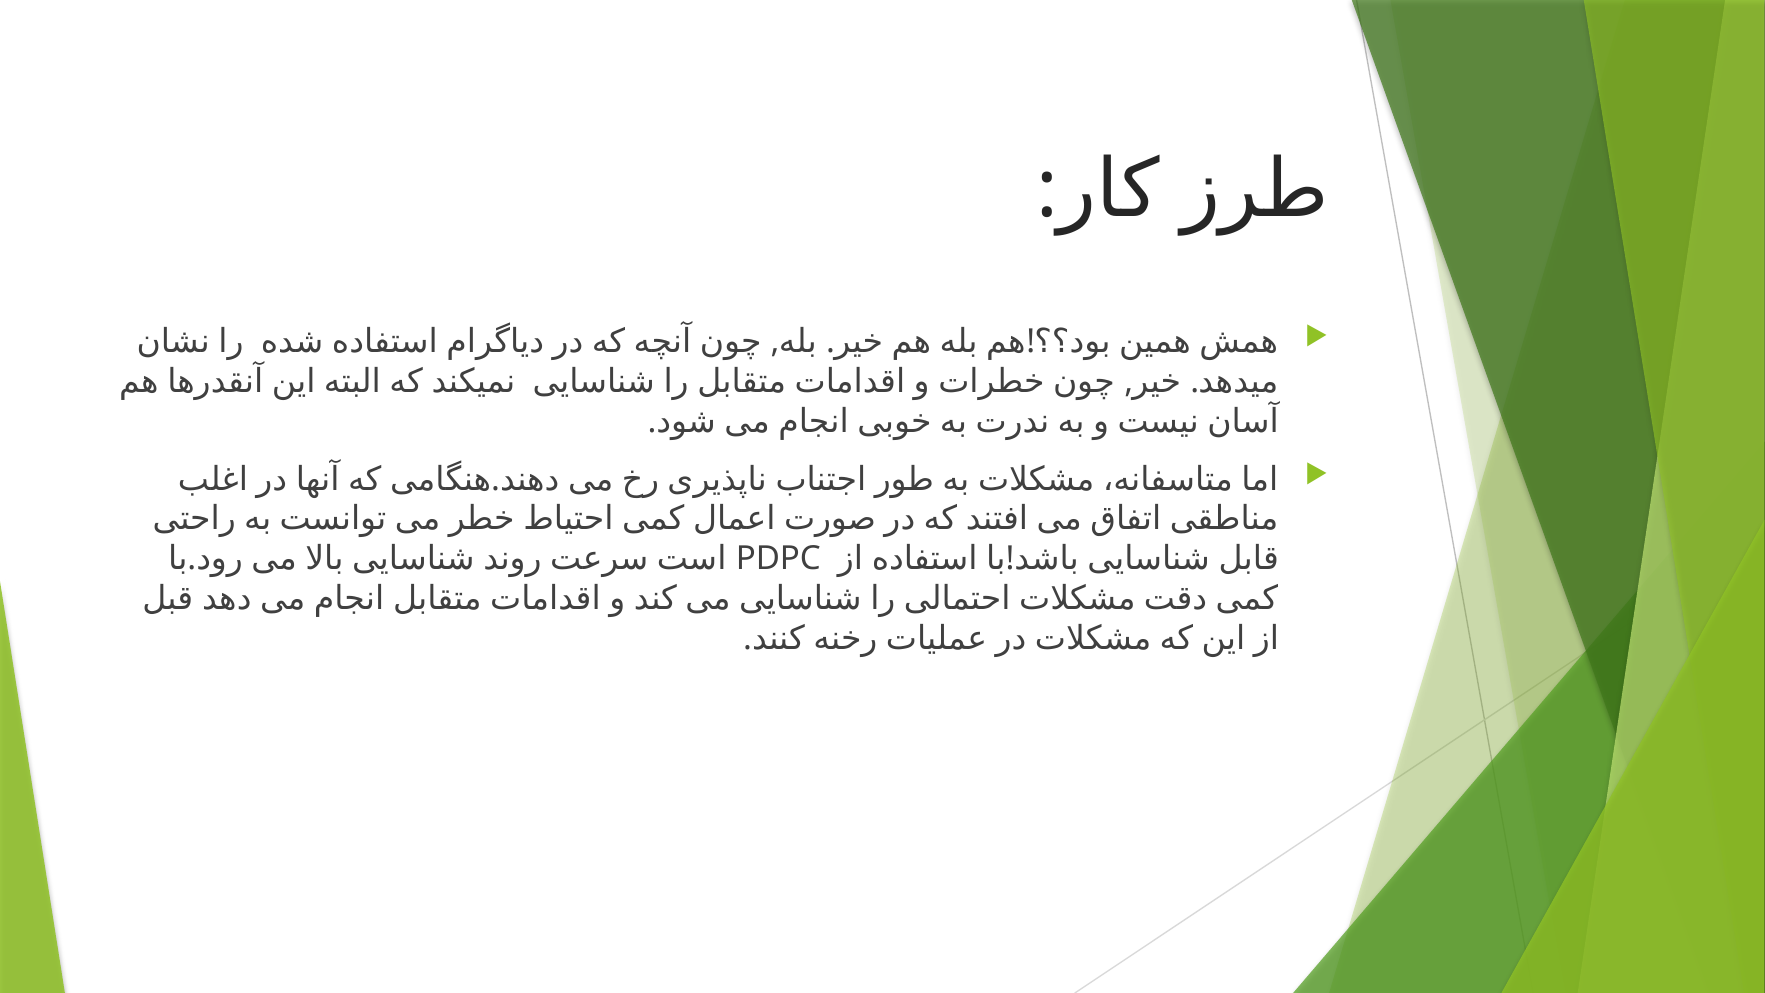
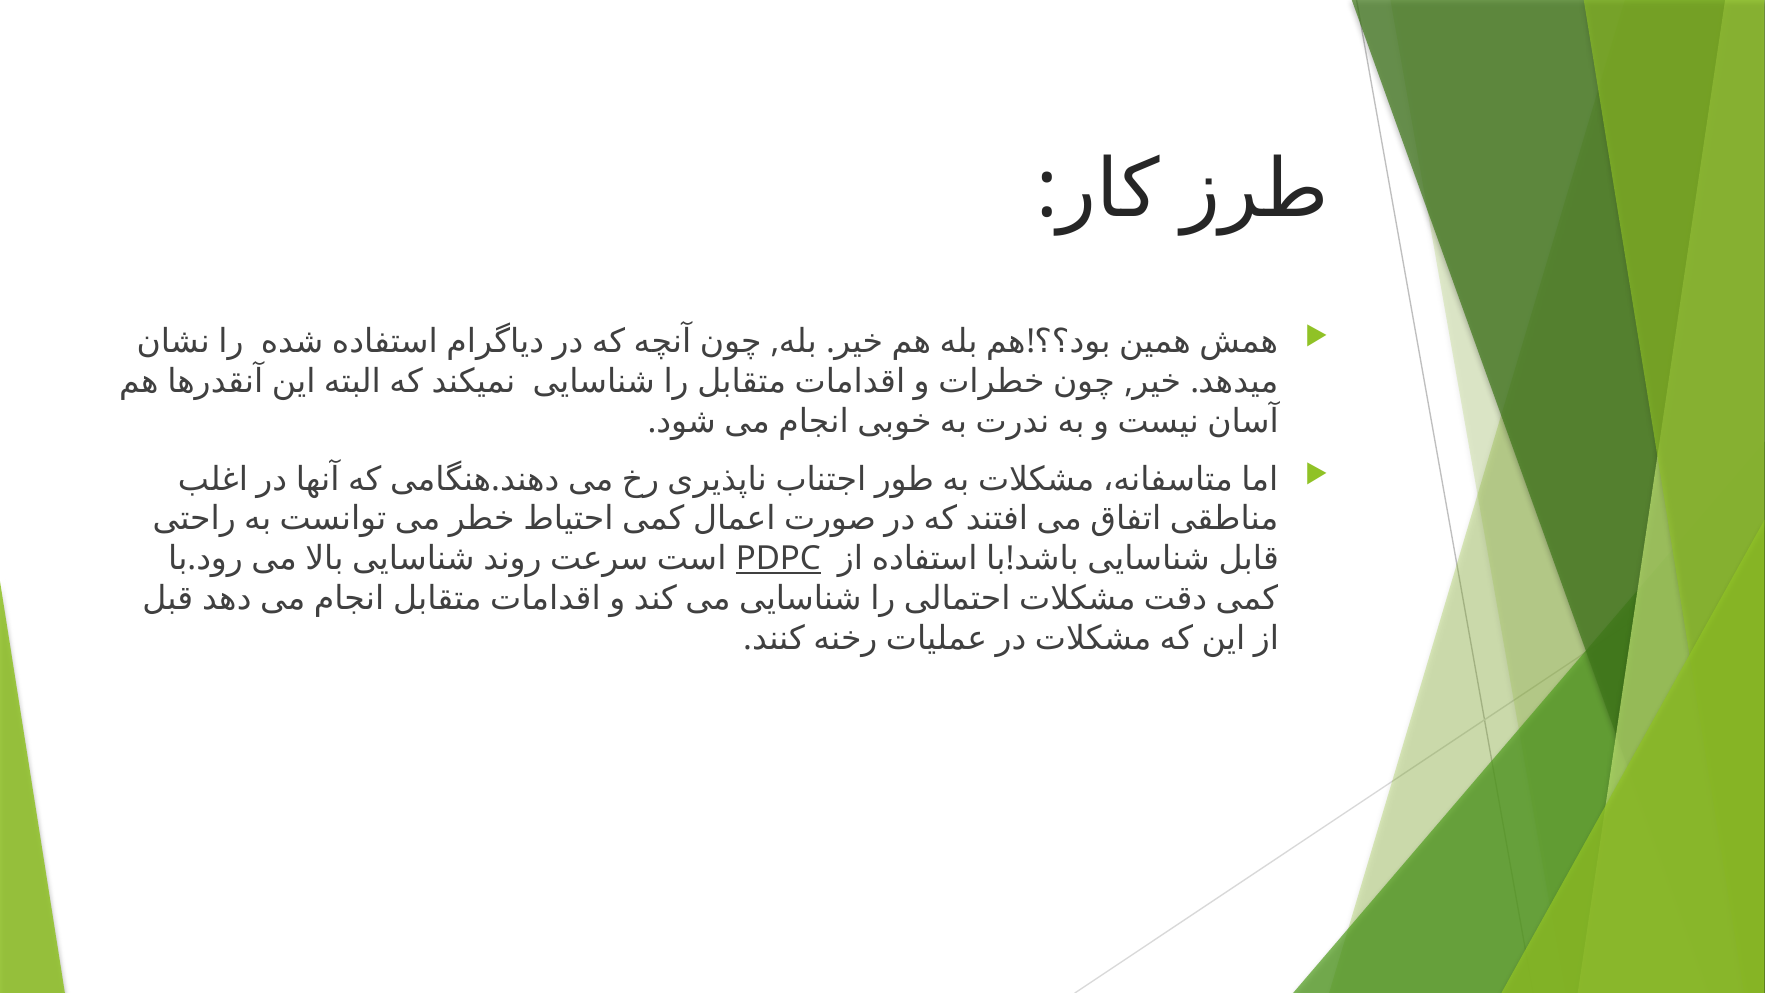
PDPC underline: none -> present (778, 559)
